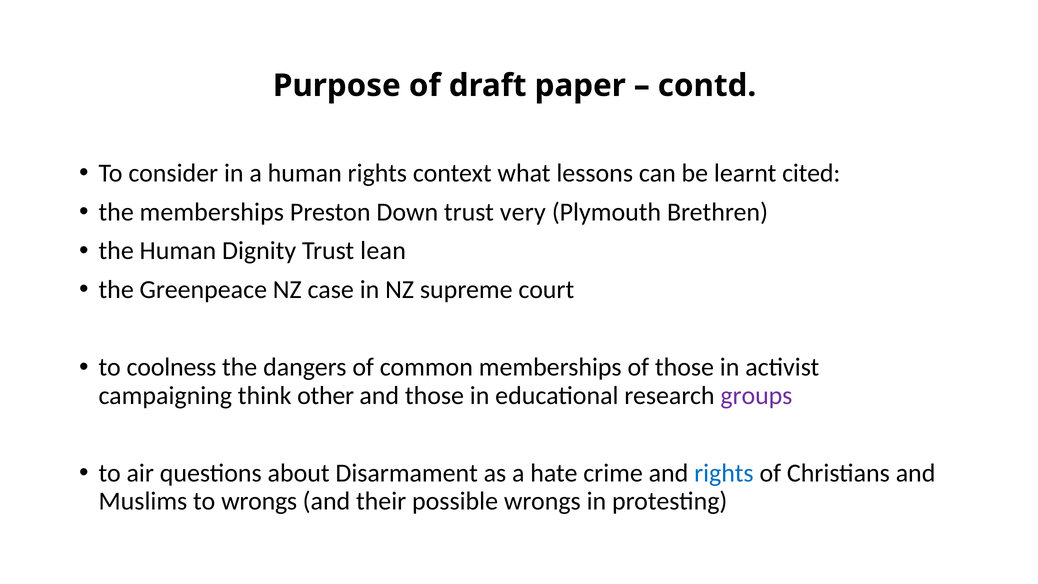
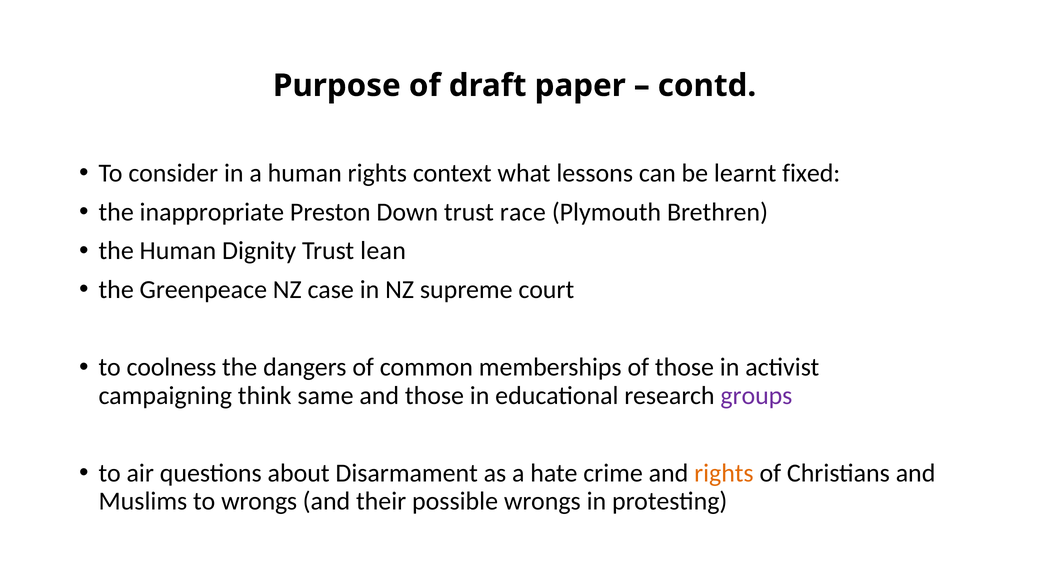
cited: cited -> fixed (811, 173)
the memberships: memberships -> inappropriate (212, 212)
very: very -> race (523, 212)
other: other -> same (325, 395)
rights colour: blue -> orange (724, 473)
